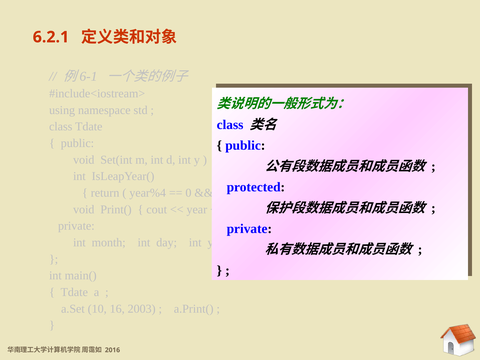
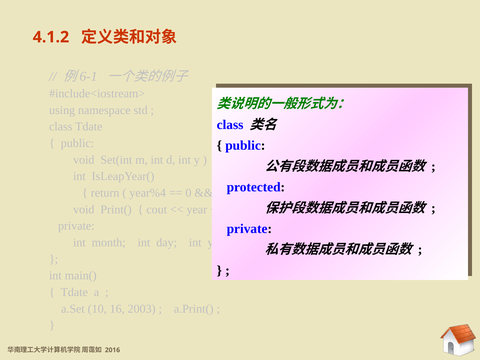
6.2.1: 6.2.1 -> 4.1.2 (51, 37)
